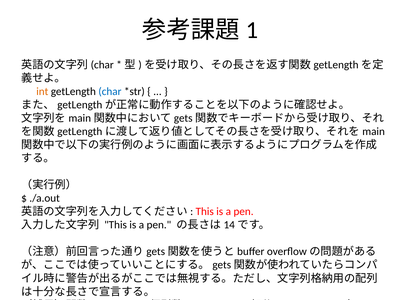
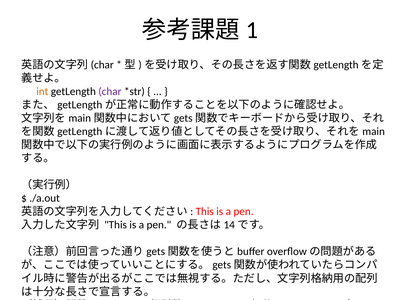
char colour: blue -> purple (110, 92)
